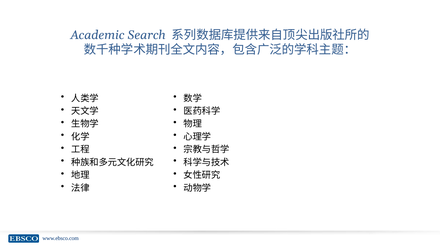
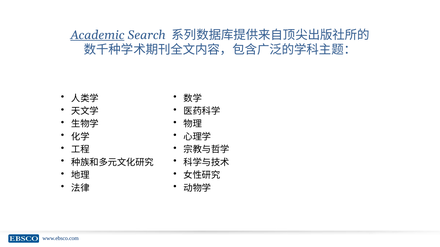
Academic underline: none -> present (97, 35)
